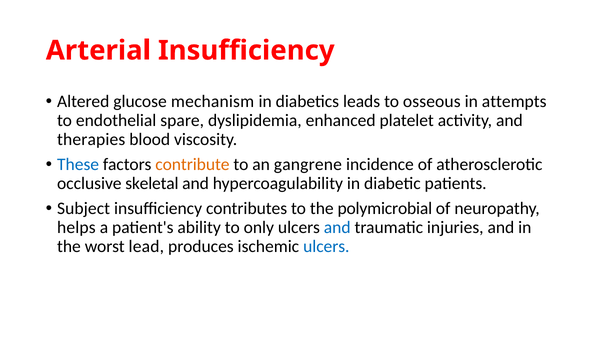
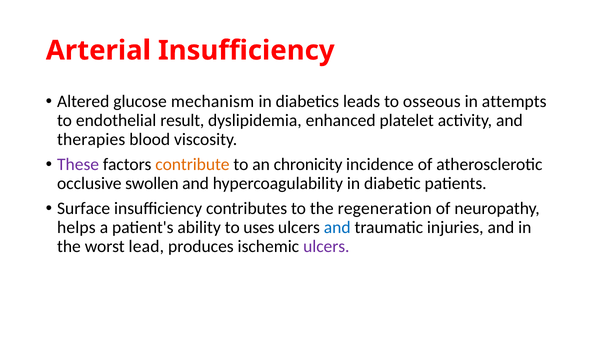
spare: spare -> result (182, 120)
These colour: blue -> purple (78, 165)
gangrene: gangrene -> chronicity (308, 165)
skeletal: skeletal -> swollen (152, 183)
Subject: Subject -> Surface (84, 209)
polymicrobial: polymicrobial -> regeneration (385, 209)
only: only -> uses (259, 228)
ulcers colour: blue -> purple (326, 246)
